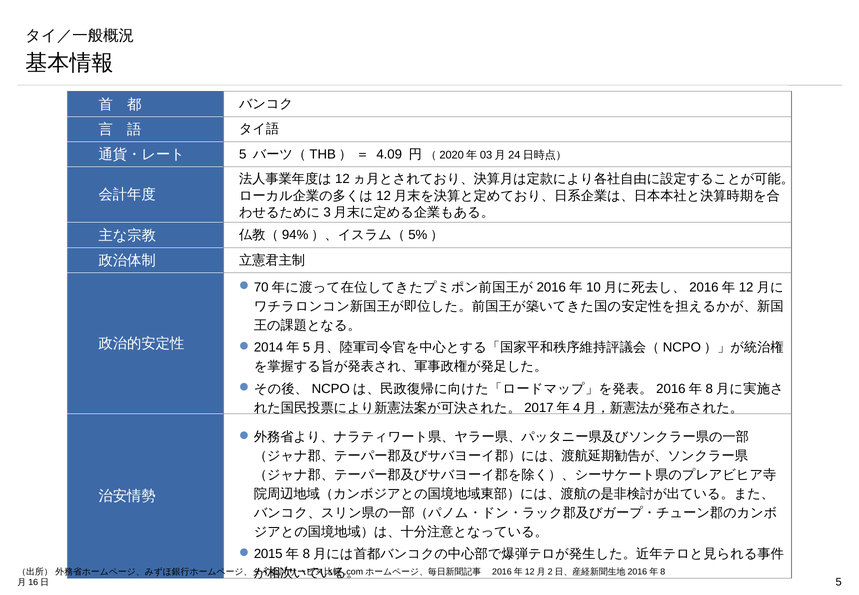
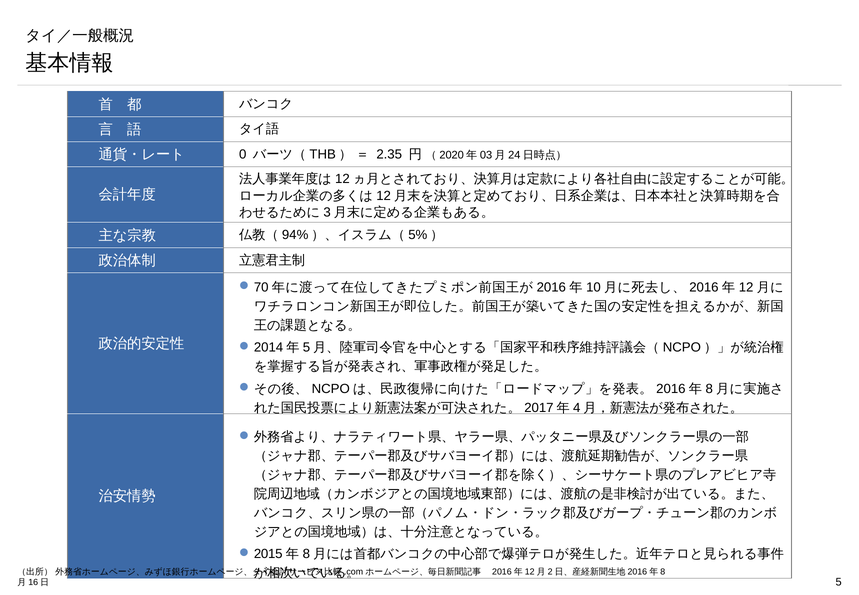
5: 5 -> 0 (243, 154)
4.09: 4.09 -> 2.35 (389, 154)
